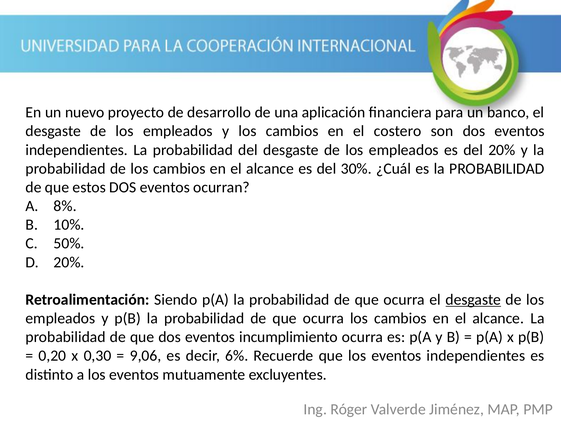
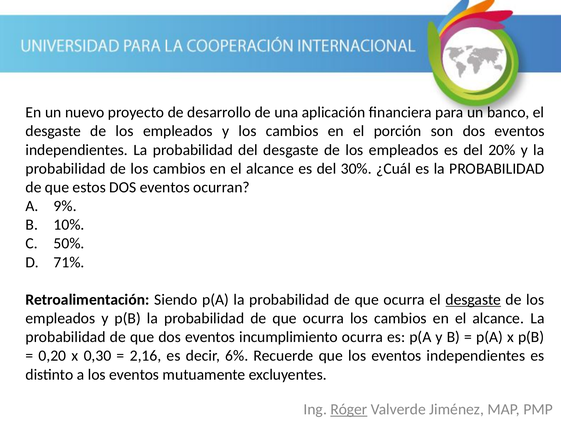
costero: costero -> porción (398, 131)
8%: 8% -> 9% (65, 206)
20%: 20% -> 71% (69, 262)
9,06: 9,06 -> 2,16 (146, 356)
Róger underline: none -> present (349, 409)
